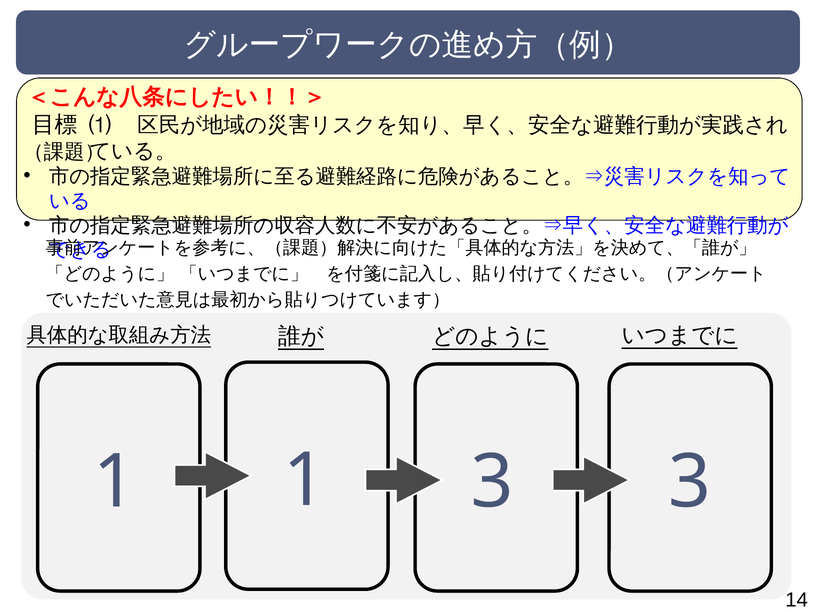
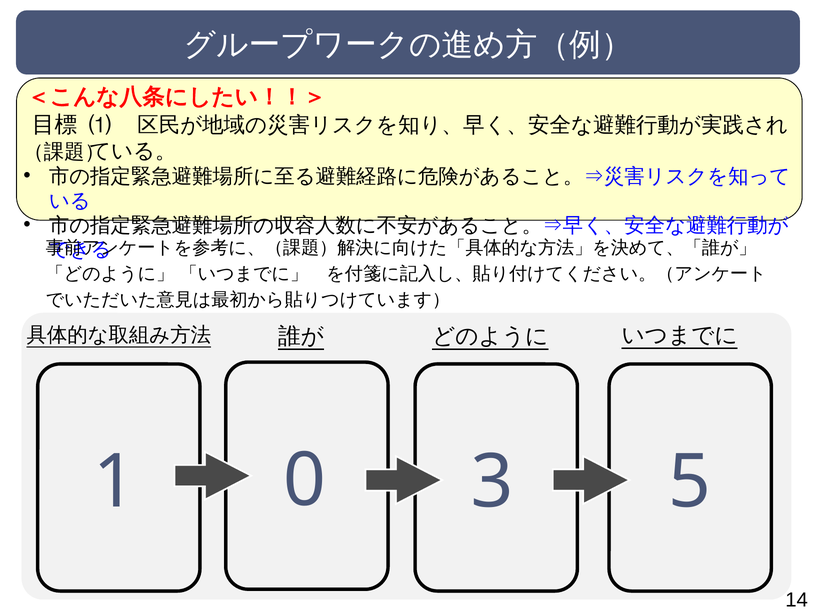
1 1: 1 -> 0 (305, 481)
3 3: 3 -> 5 (690, 482)
